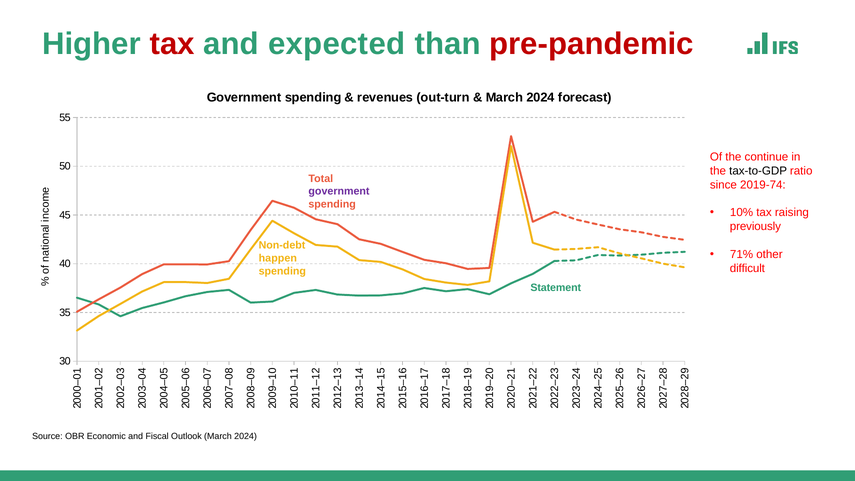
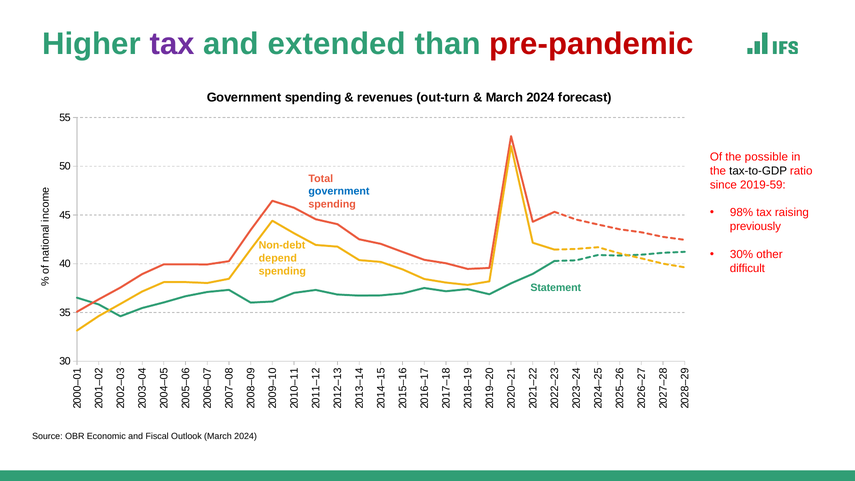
tax colour: red -> purple (172, 44)
expected: expected -> extended (337, 44)
continue: continue -> possible (766, 157)
2019-74: 2019-74 -> 2019-59 (763, 185)
government colour: purple -> blue (339, 191)
10%: 10% -> 98% (742, 213)
71%: 71% -> 30% (742, 254)
happen: happen -> depend (278, 258)
